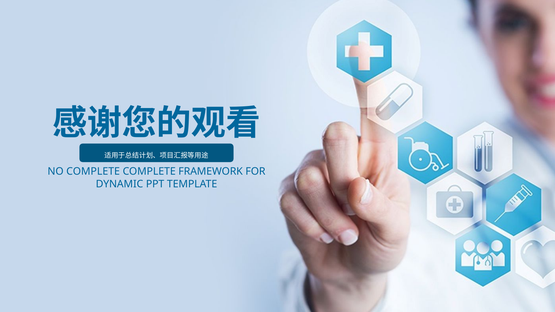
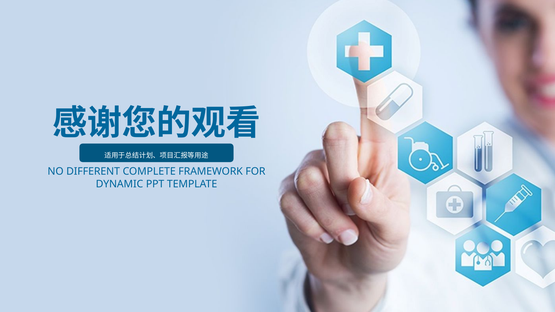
NO COMPLETE: COMPLETE -> DIFFERENT (93, 172)
